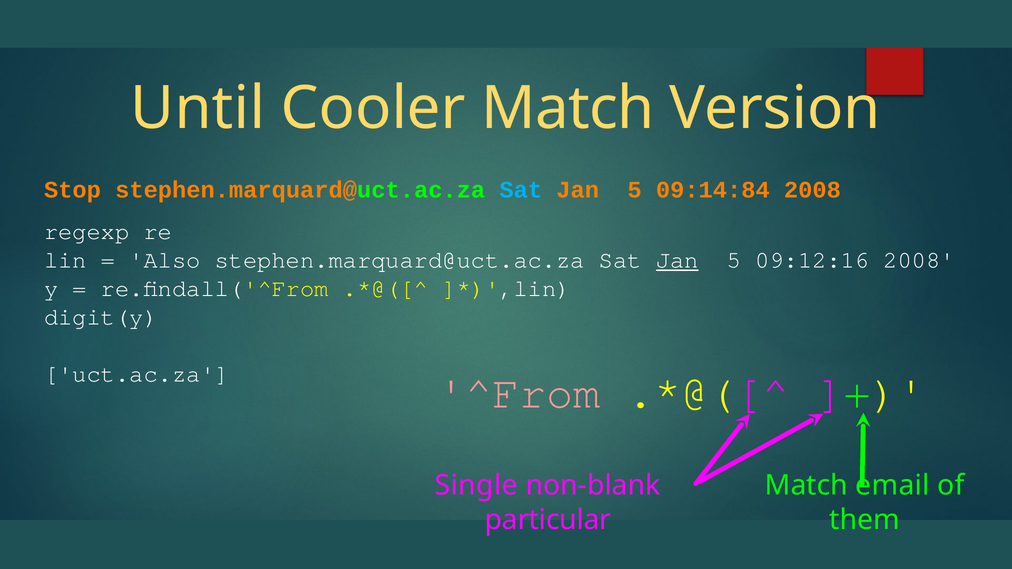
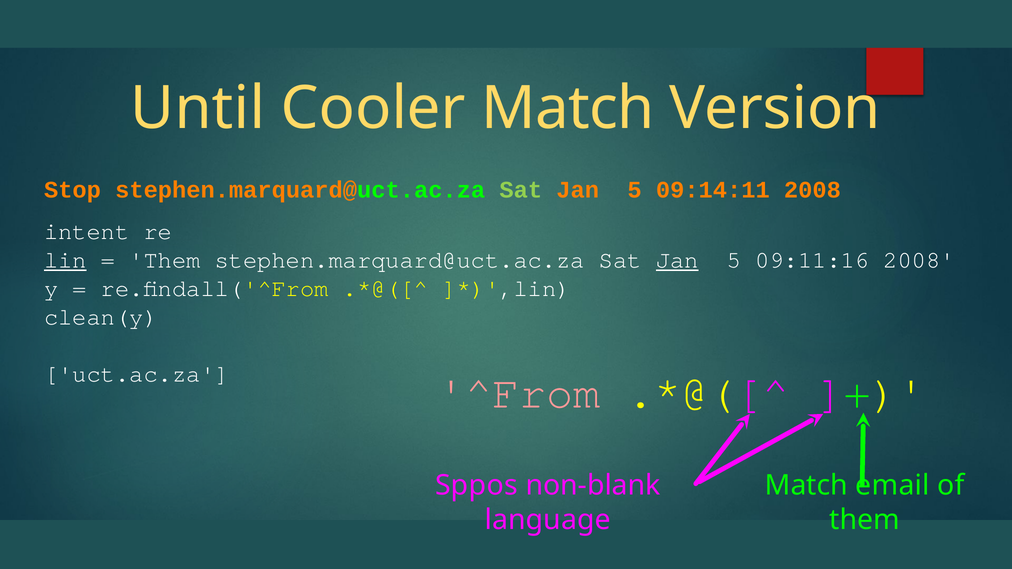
Sat colour: light blue -> light green (521, 190)
09:14:84: 09:14:84 -> 09:14:11 (713, 190)
regexp: regexp -> intent (87, 232)
lin underline: none -> present (65, 260)
Also: Also -> Them (165, 260)
09:12:16: 09:12:16 -> 09:11:16 (812, 260)
digit(y: digit(y -> clean(y (101, 317)
Single: Single -> Sppos (476, 486)
particular: particular -> language (548, 520)
